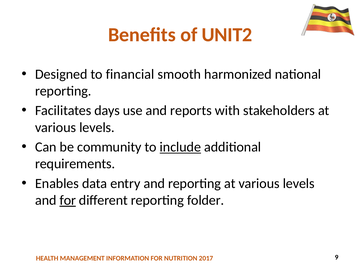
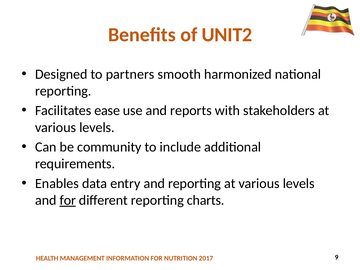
financial: financial -> partners (130, 74)
days: days -> ease (107, 111)
include underline: present -> none (180, 147)
folder: folder -> charts (206, 200)
